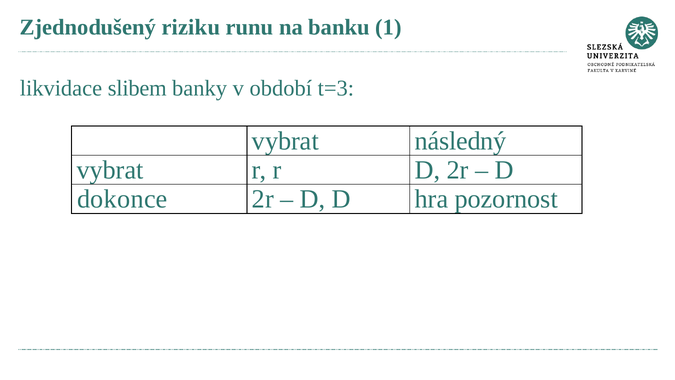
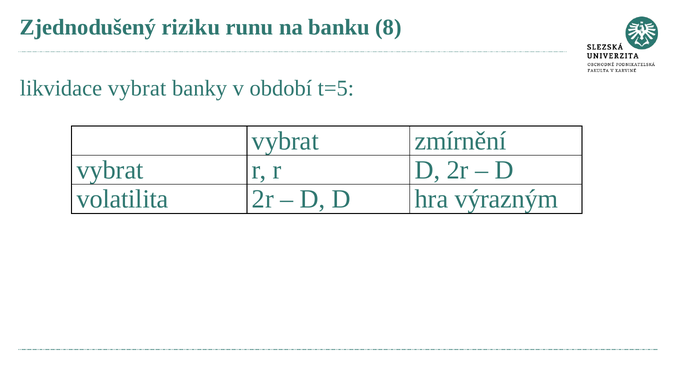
1: 1 -> 8 (388, 28)
likvidace slibem: slibem -> vybrat (137, 88)
t=3: t=3 -> t=5 (336, 88)
následný: následný -> zmírnění (461, 141)
dokonce: dokonce -> volatilita (123, 199)
pozornost: pozornost -> výrazným (506, 199)
